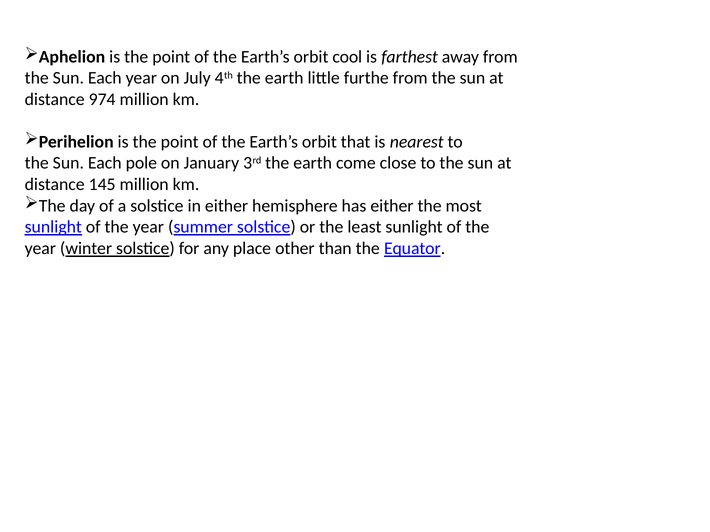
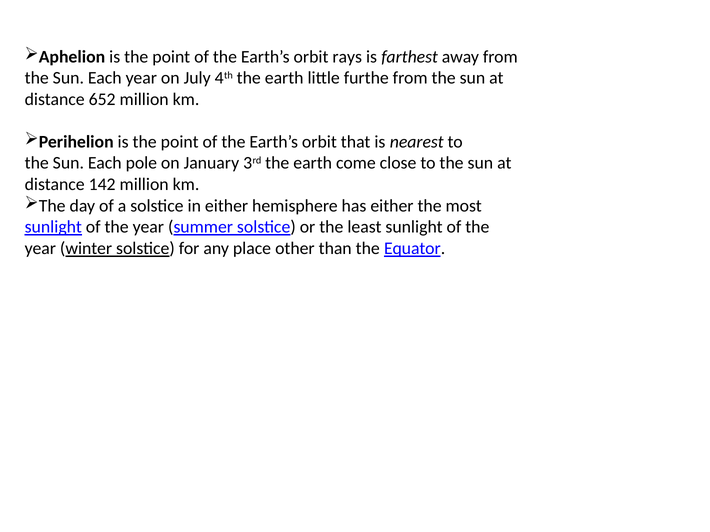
cool: cool -> rays (347, 57)
974: 974 -> 652 (102, 99)
145: 145 -> 142 (102, 185)
